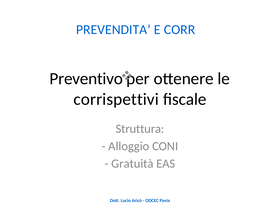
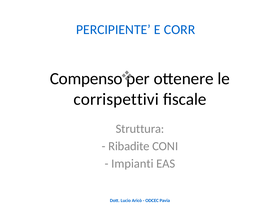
PREVENDITA: PREVENDITA -> PERCIPIENTE (113, 30)
Preventivo: Preventivo -> Compenso (86, 79)
Alloggio: Alloggio -> Ribadite (129, 146)
Gratuità: Gratuità -> Impianti (132, 164)
